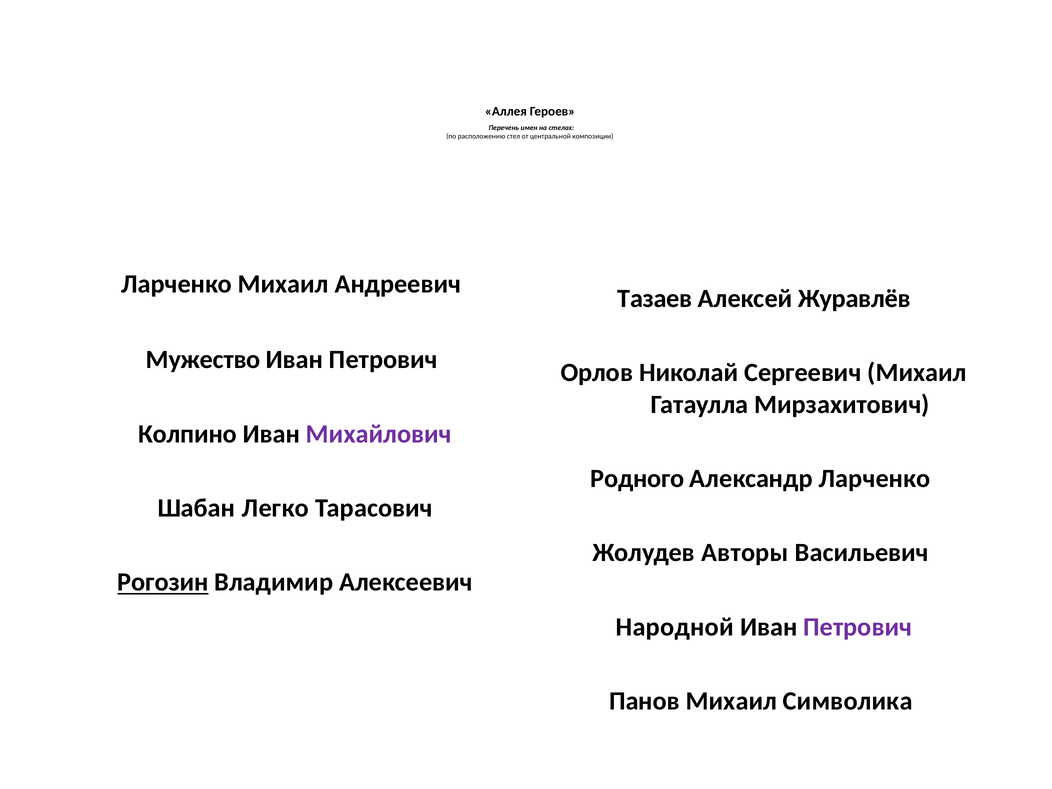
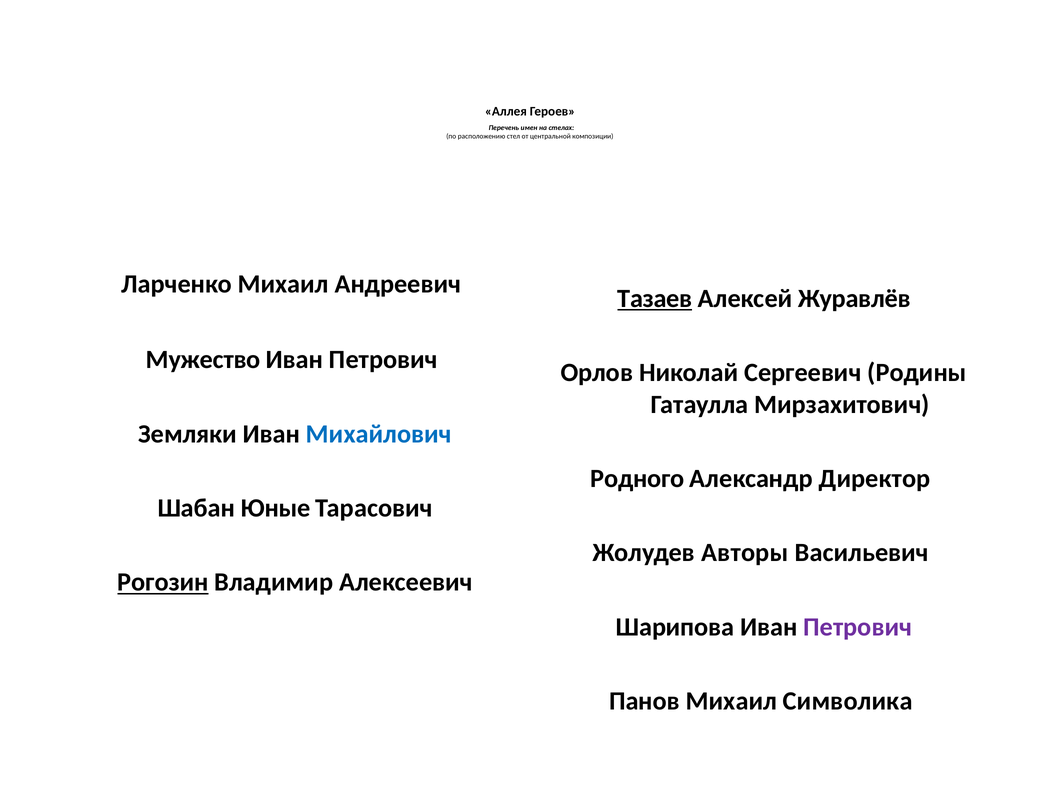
Тазаев underline: none -> present (655, 299)
Сергеевич Михаил: Михаил -> Родины (917, 373)
Колпино: Колпино -> Земляки (188, 434)
Михайлович colour: purple -> blue (379, 434)
Александр Ларченко: Ларченко -> Директор (875, 479)
Легко: Легко -> Юные (276, 508)
Народной: Народной -> Шарипова (675, 627)
